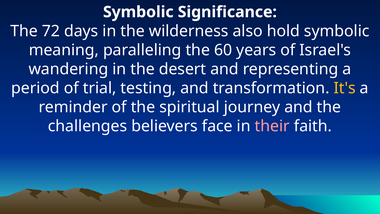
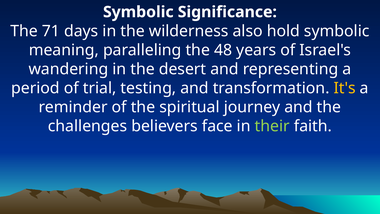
72: 72 -> 71 (51, 31)
60: 60 -> 48 (223, 50)
their colour: pink -> light green (272, 126)
